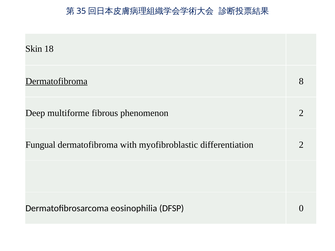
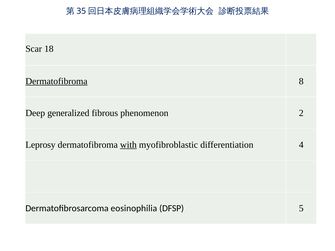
Skin: Skin -> Scar (34, 49)
multiforme: multiforme -> generalized (68, 113)
Fungual: Fungual -> Leprosy (40, 145)
with underline: none -> present (128, 145)
differentiation 2: 2 -> 4 (301, 145)
0: 0 -> 5 (301, 208)
